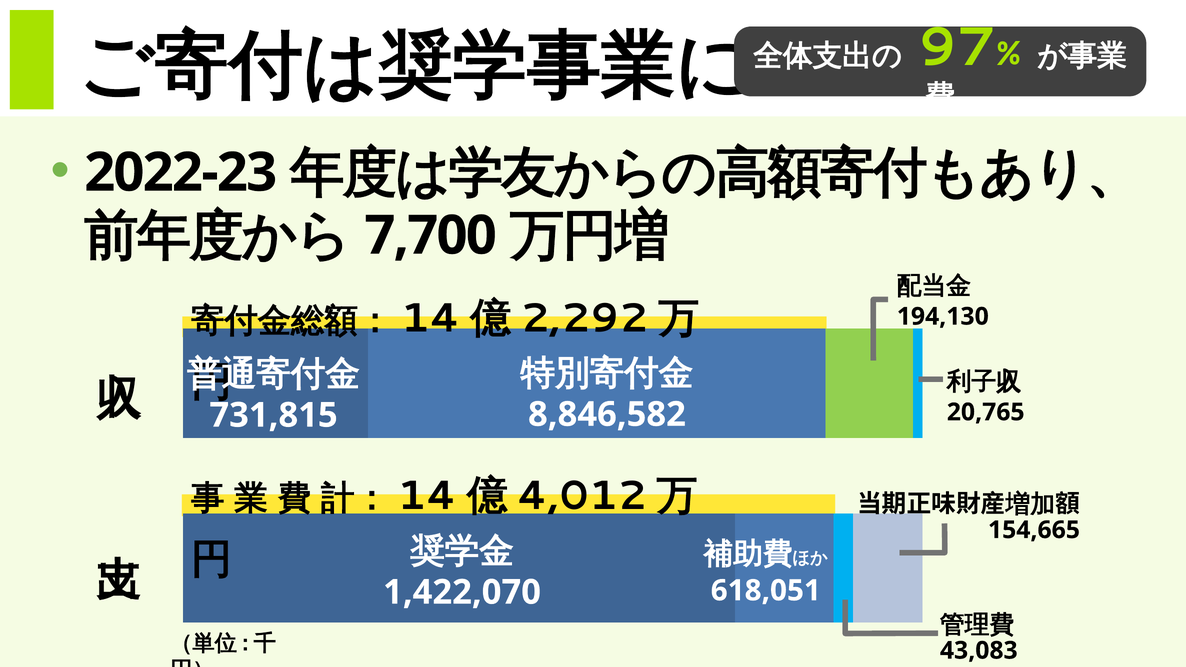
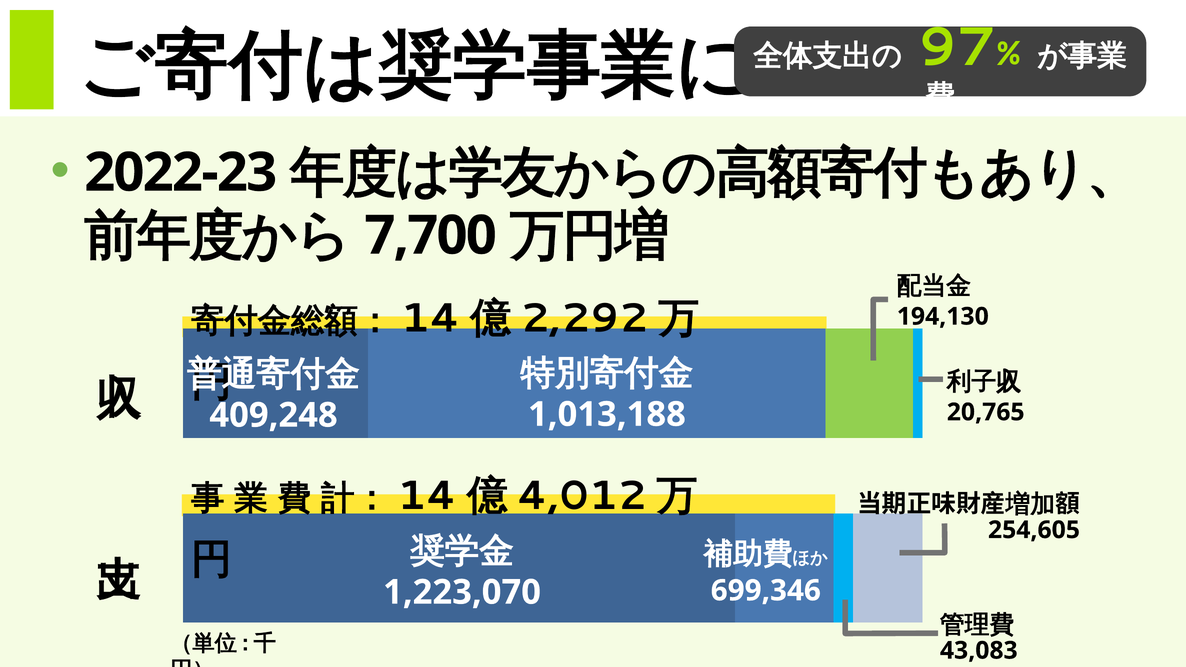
8,846,582: 8,846,582 -> 1,013,188 (607, 415)
731,815: 731,815 -> 409,248 (274, 415)
154,665: 154,665 -> 254,605 (1034, 530)
618,051: 618,051 -> 699,346 (766, 591)
1,422,070: 1,422,070 -> 1,223,070 (462, 592)
